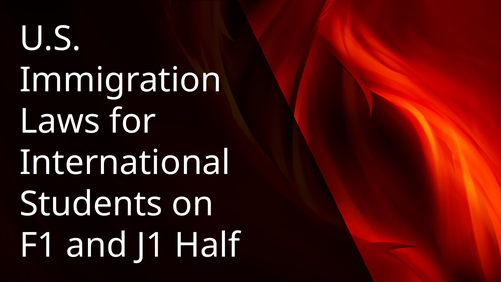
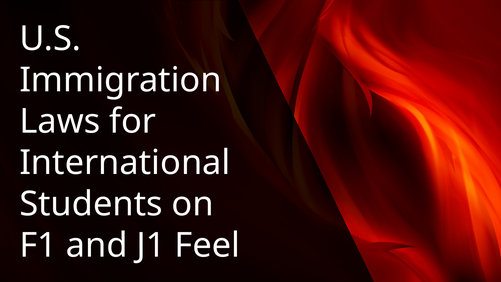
Half: Half -> Feel (207, 245)
